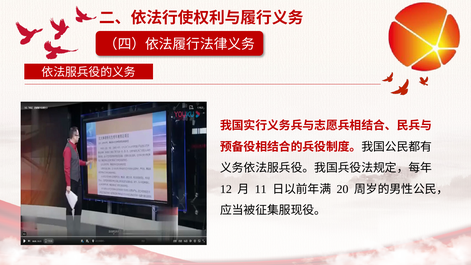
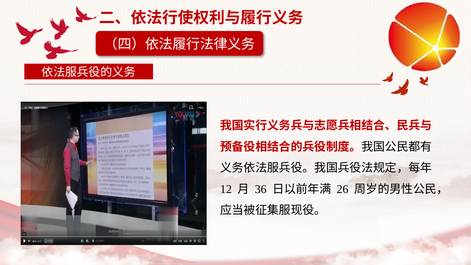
11: 11 -> 36 (261, 189)
20: 20 -> 26 (343, 189)
